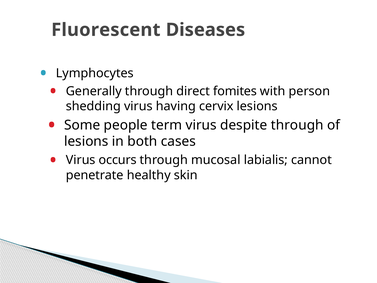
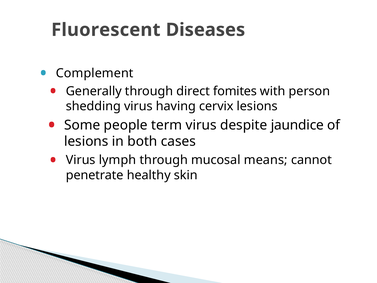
Lymphocytes: Lymphocytes -> Complement (95, 73)
despite through: through -> jaundice (297, 125)
occurs: occurs -> lymph (118, 160)
labialis: labialis -> means (266, 160)
